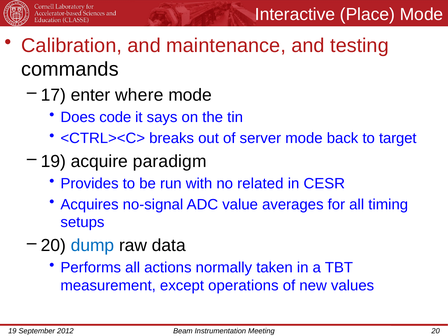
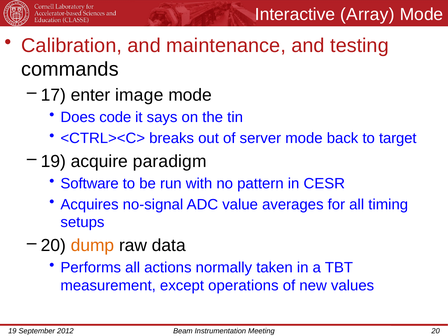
Place: Place -> Array (367, 14)
where: where -> image (139, 95)
Provides: Provides -> Software (90, 184)
related: related -> pattern (260, 184)
dump colour: blue -> orange (93, 245)
